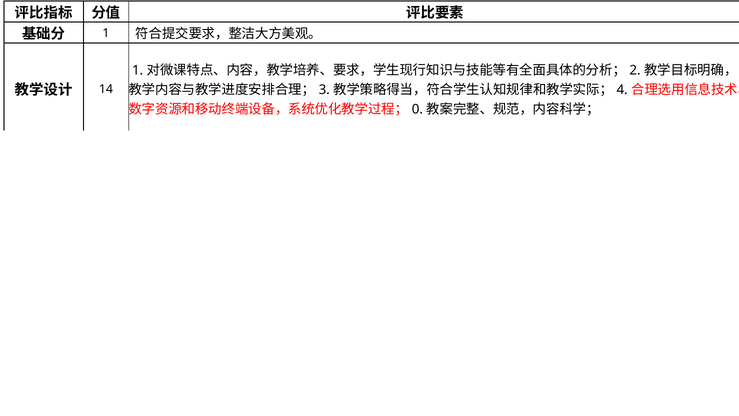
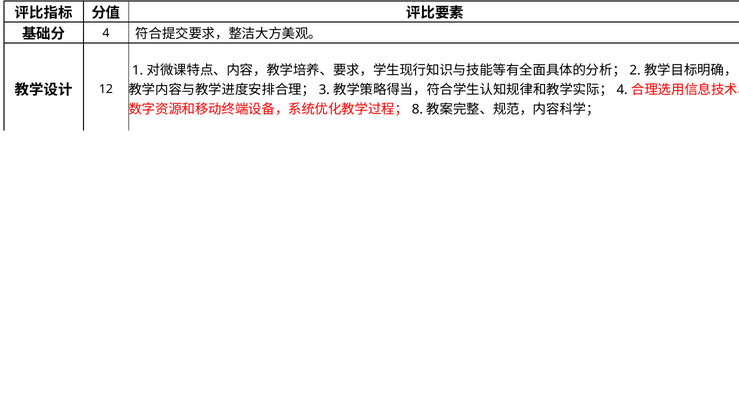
1: 1 -> 4 (106, 33)
14: 14 -> 12 (106, 89)
0: 0 -> 8 (417, 109)
